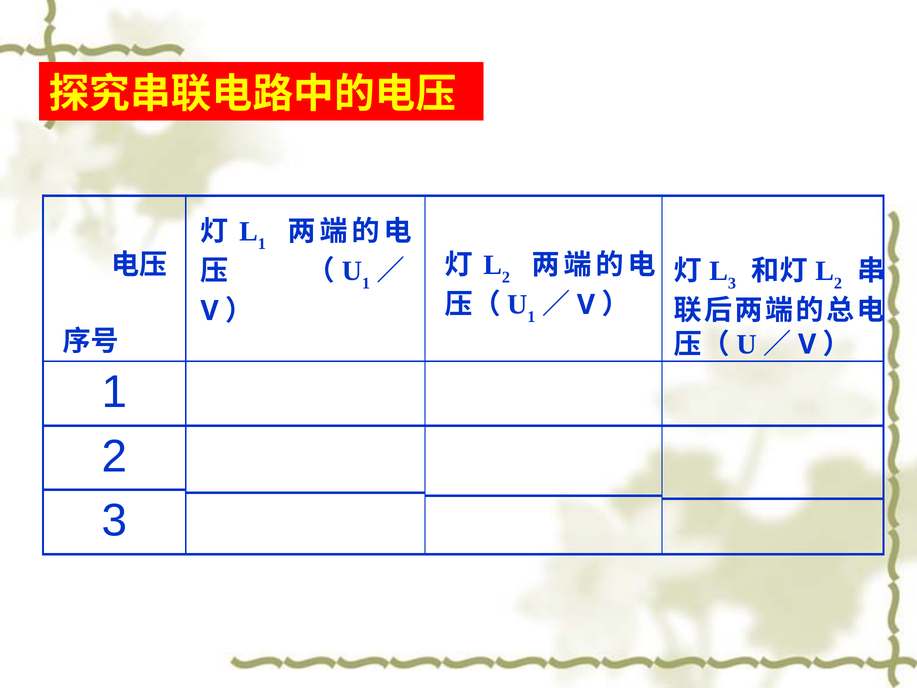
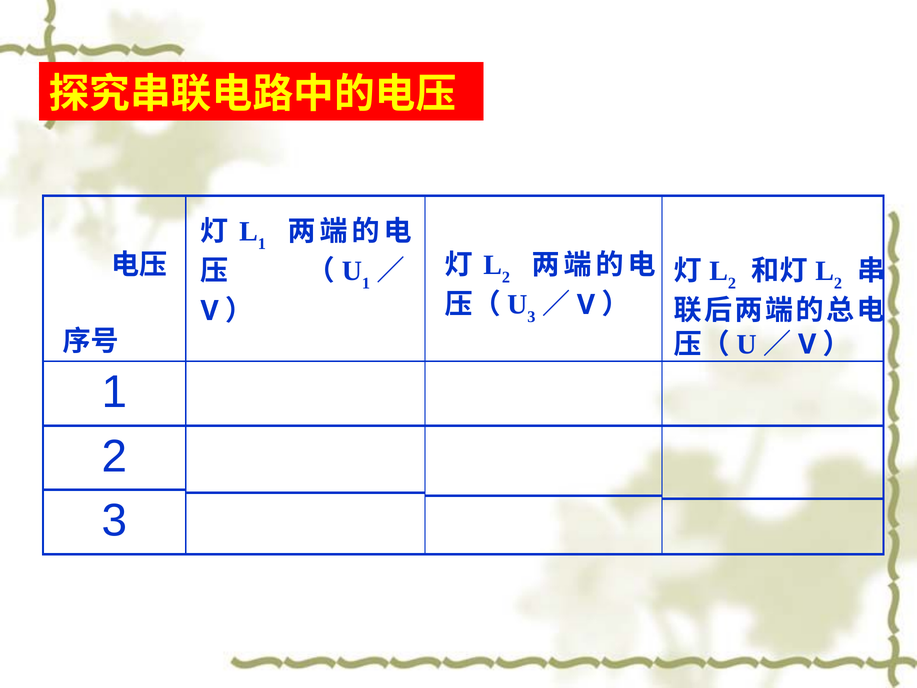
3: 3 -> 2 (732, 283)
1: 1 -> 3 (531, 317)
